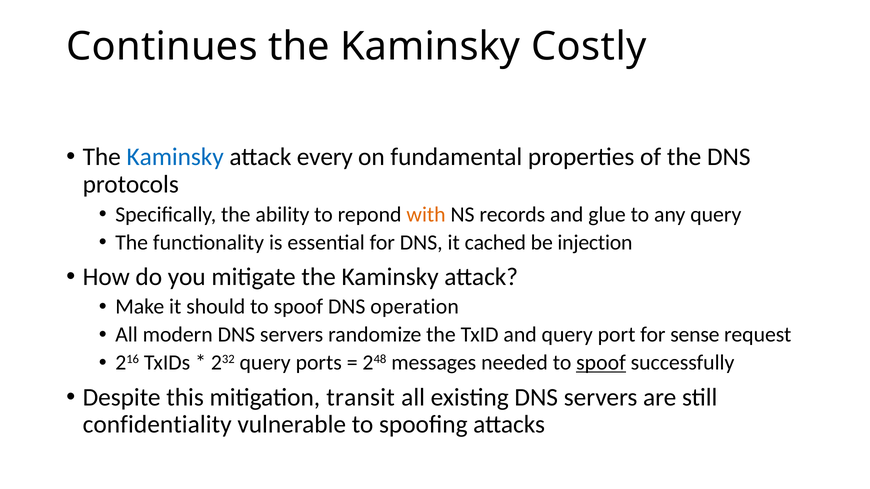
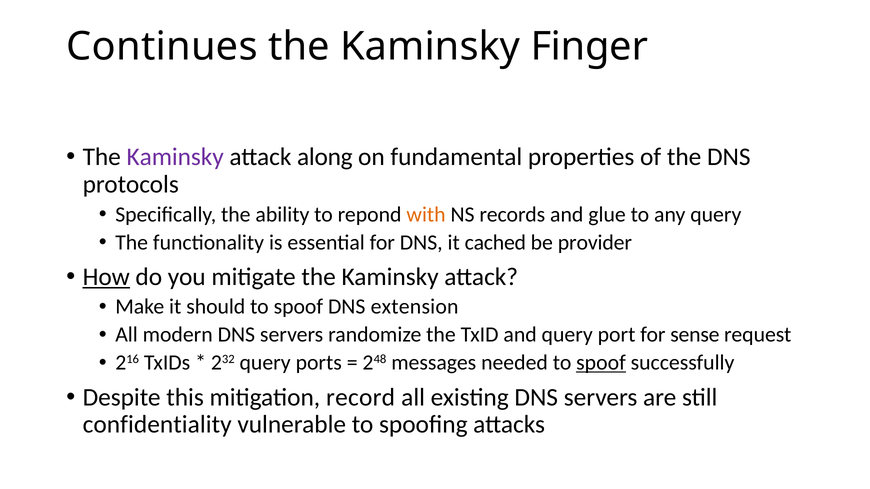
Costly: Costly -> Finger (589, 47)
Kaminsky colour: blue -> purple (175, 157)
every: every -> along (325, 157)
injection: injection -> provider (595, 243)
How underline: none -> present (106, 277)
operation: operation -> extension (415, 307)
transit: transit -> record (361, 397)
